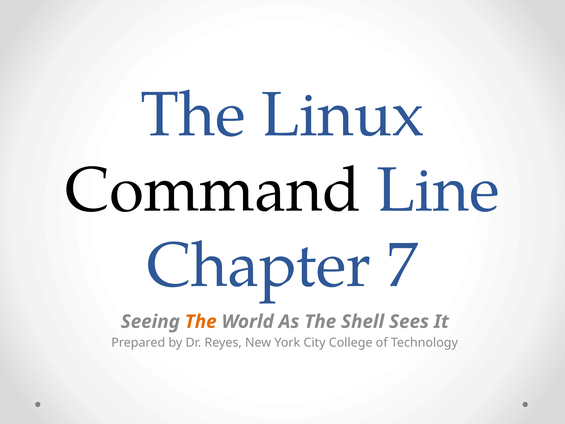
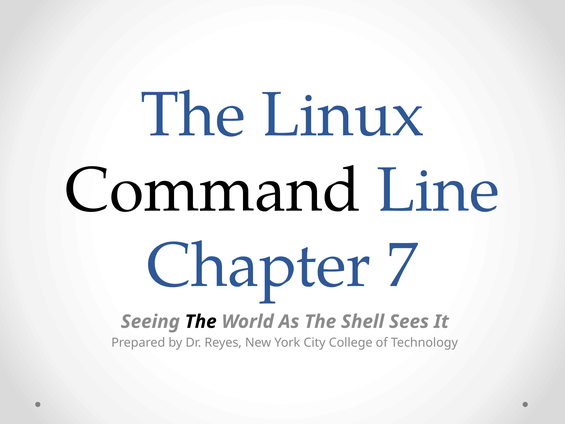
The colour: orange -> black (201, 321)
